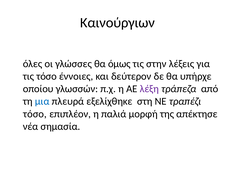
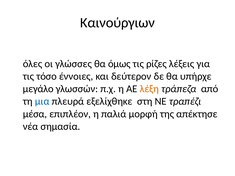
στην: στην -> ρίζες (156, 64)
οποίου: οποίου -> μεγάλο (38, 89)
λέξη colour: purple -> orange (149, 89)
τόσο: τόσο -> μέσα (35, 114)
